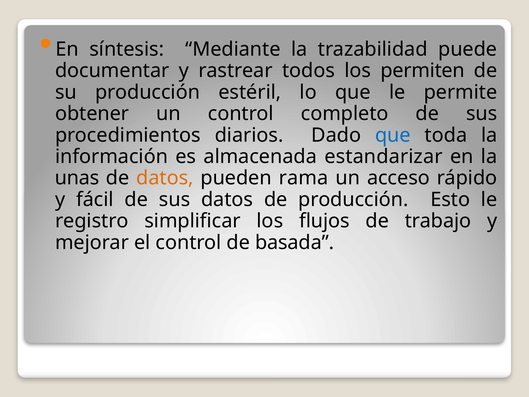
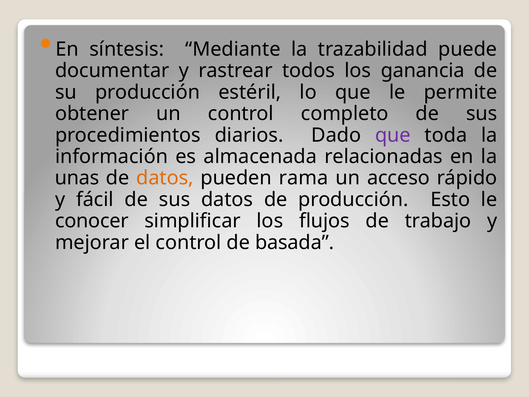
permiten: permiten -> ganancia (423, 71)
que colour: blue -> purple (393, 135)
estandarizar: estandarizar -> relacionadas (384, 157)
registro: registro -> conocer (92, 221)
